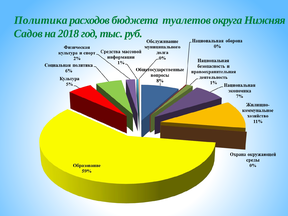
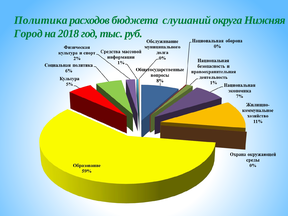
туалетов: туалетов -> слушаний (187, 20)
Садов: Садов -> Город (28, 34)
